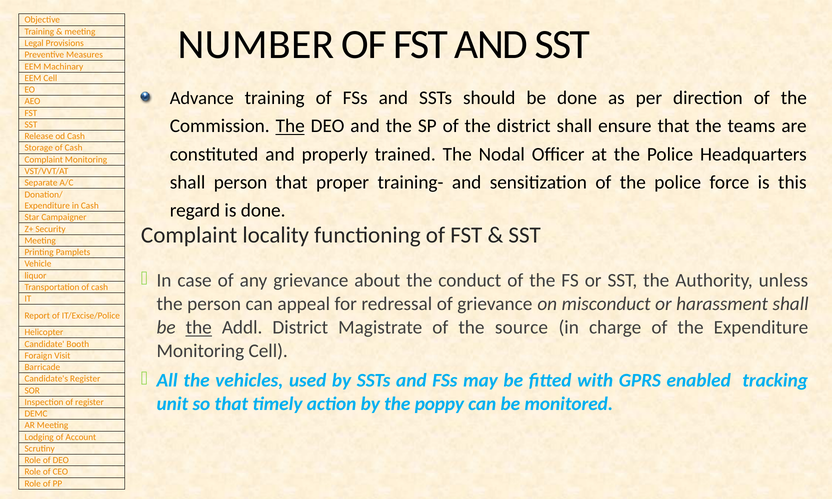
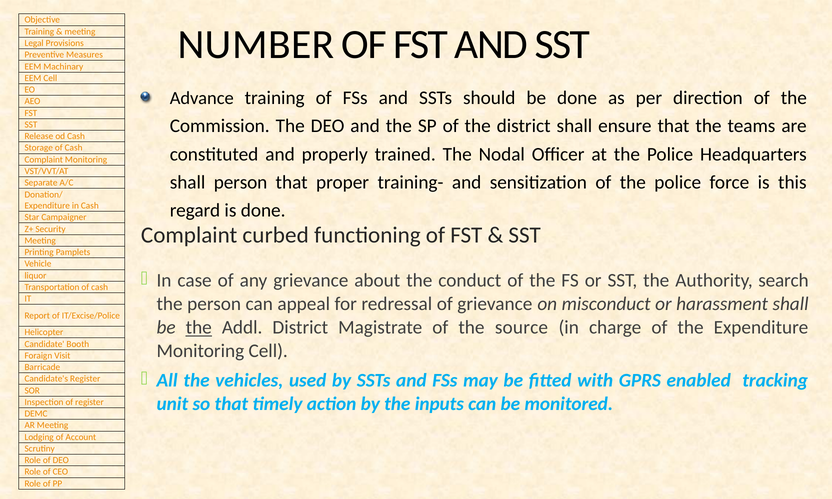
The underline: present -> none (290, 126)
locality: locality -> curbed (276, 235)
unless: unless -> search (784, 281)
poppy: poppy -> inputs (439, 404)
